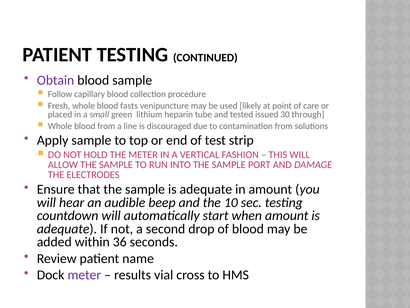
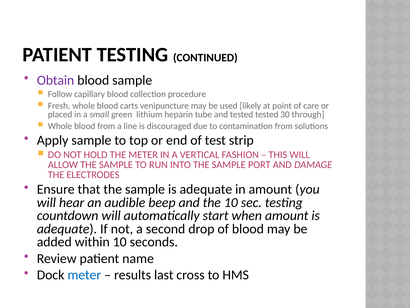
fasts: fasts -> carts (129, 106)
tested issued: issued -> tested (267, 114)
within 36: 36 -> 10 (120, 242)
meter colour: purple -> blue (84, 275)
vial: vial -> last (164, 275)
